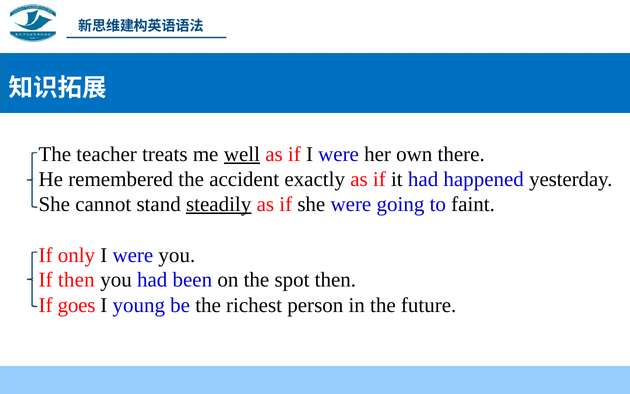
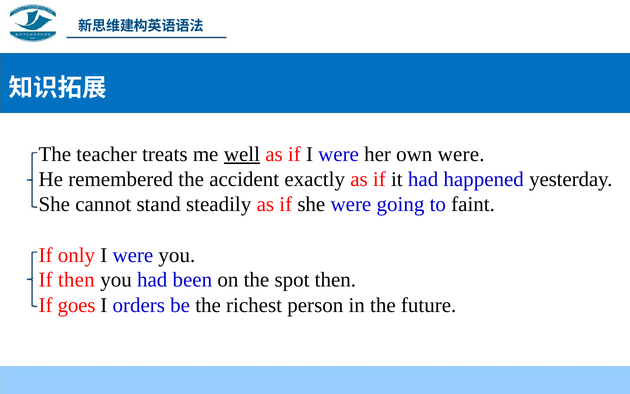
own there: there -> were (461, 154)
steadily underline: present -> none (219, 204)
young: young -> orders (139, 305)
